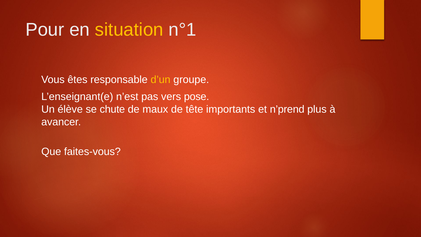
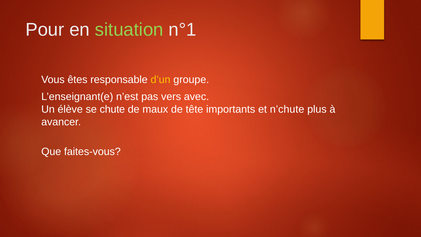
situation colour: yellow -> light green (129, 30)
pose: pose -> avec (197, 97)
n’prend: n’prend -> n’chute (287, 109)
